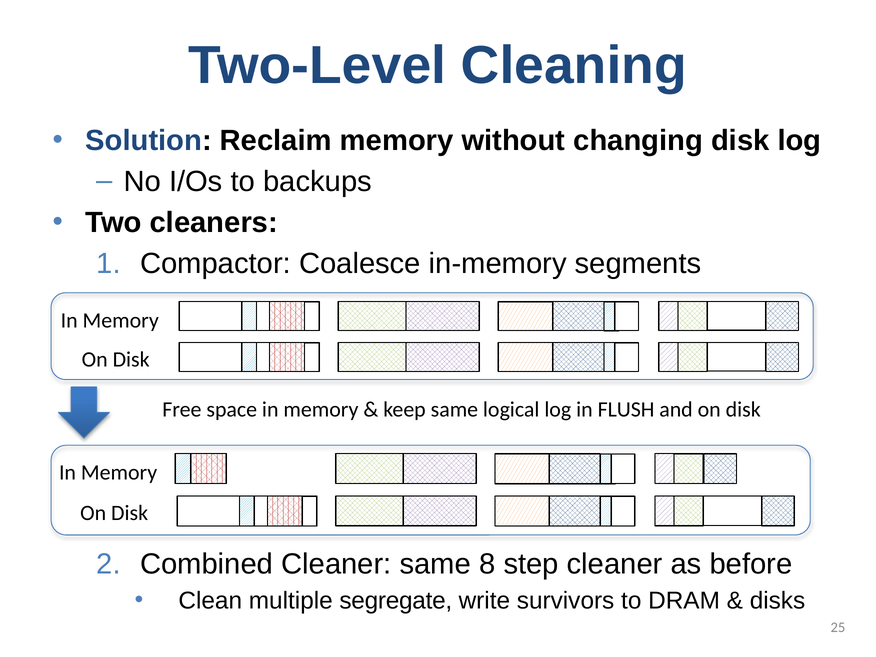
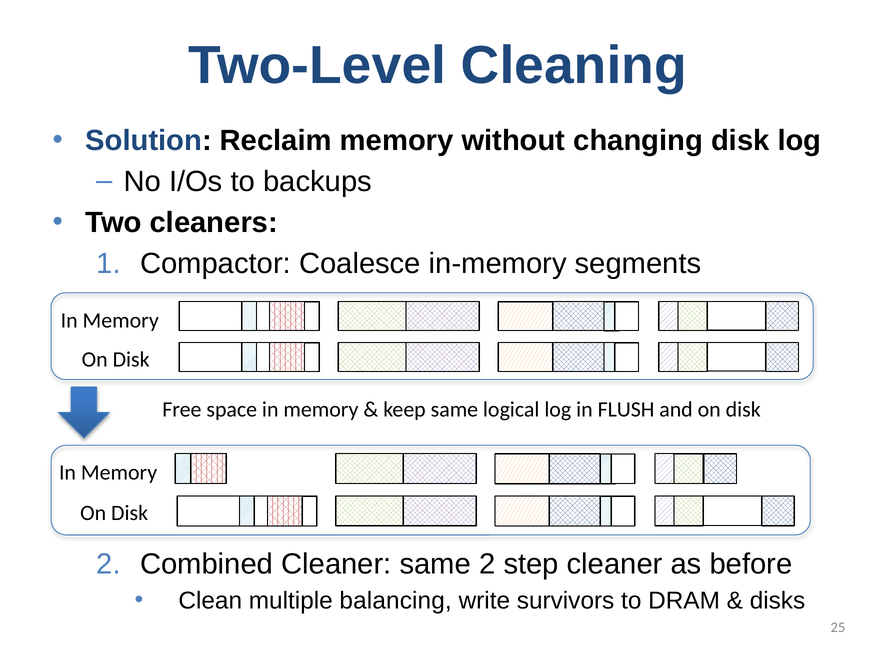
same 8: 8 -> 2 (487, 564)
segregate: segregate -> balancing (396, 601)
